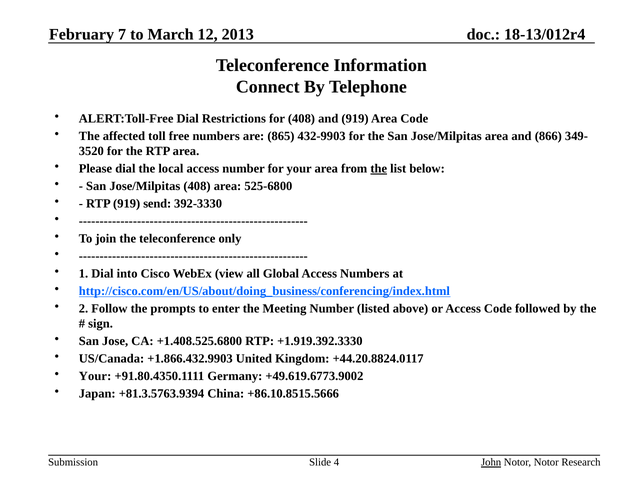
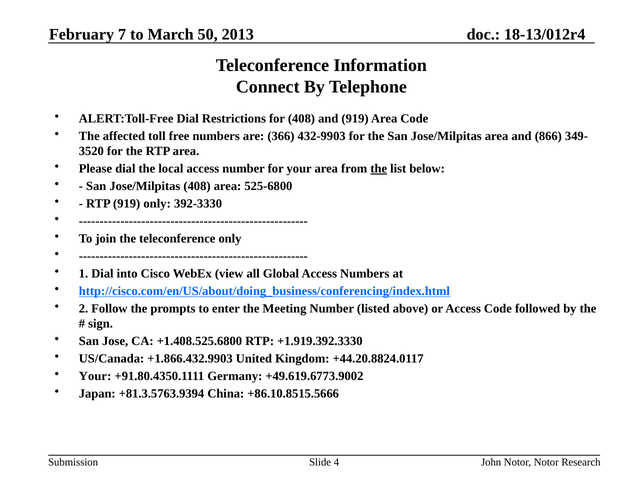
12: 12 -> 50 (208, 34)
865: 865 -> 366 (281, 136)
919 send: send -> only (157, 204)
John underline: present -> none (491, 463)
